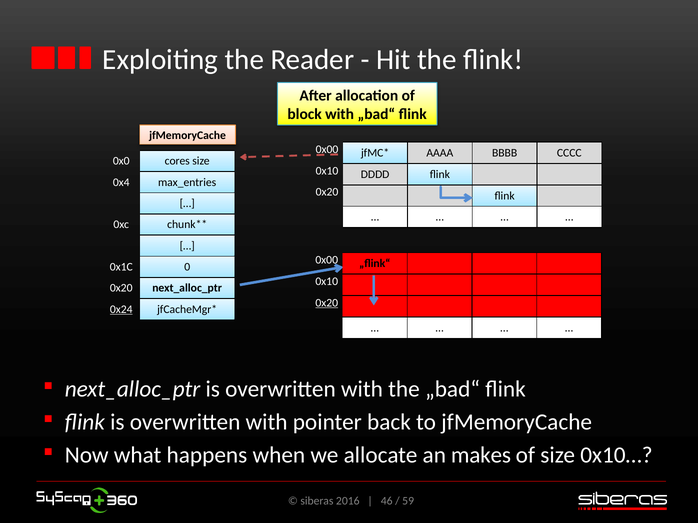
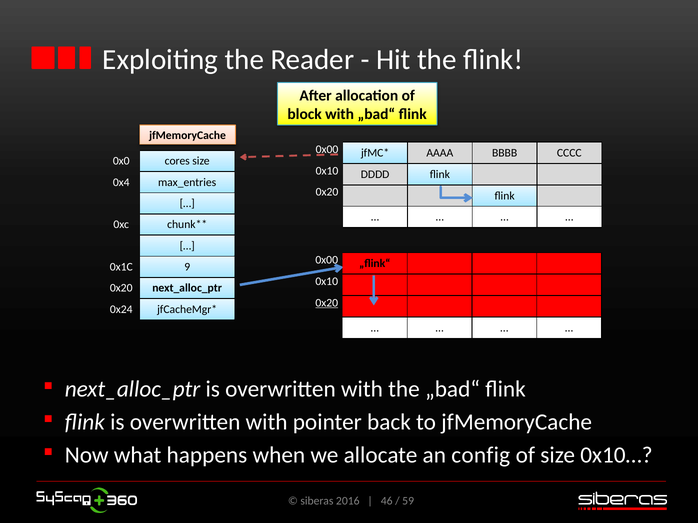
0: 0 -> 9 (187, 267)
0x24 underline: present -> none (121, 310)
makes: makes -> config (481, 456)
